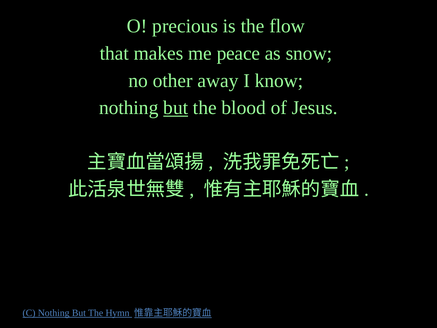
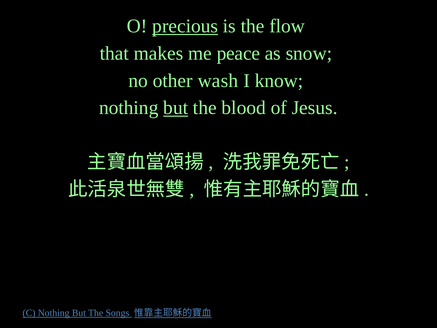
precious underline: none -> present (185, 26)
away: away -> wash (218, 81)
Hymn: Hymn -> Songs (117, 313)
